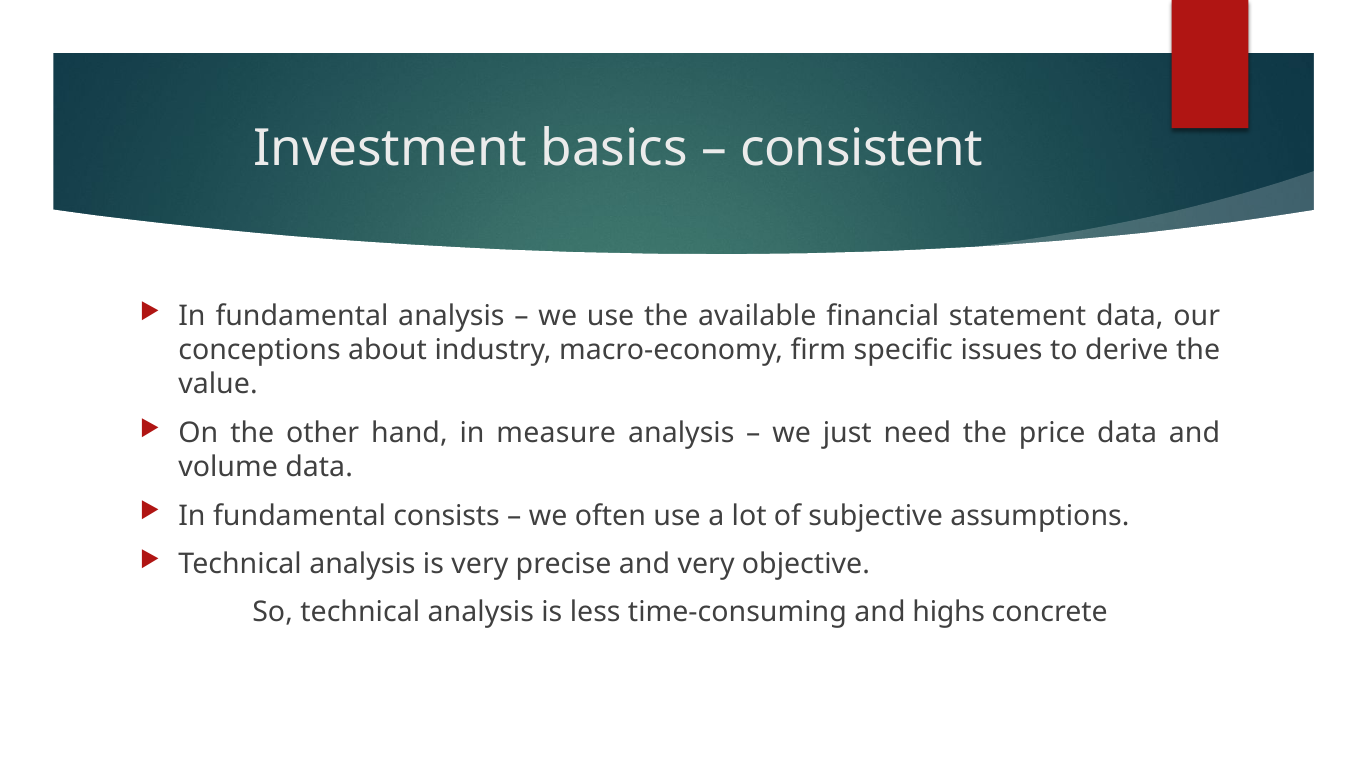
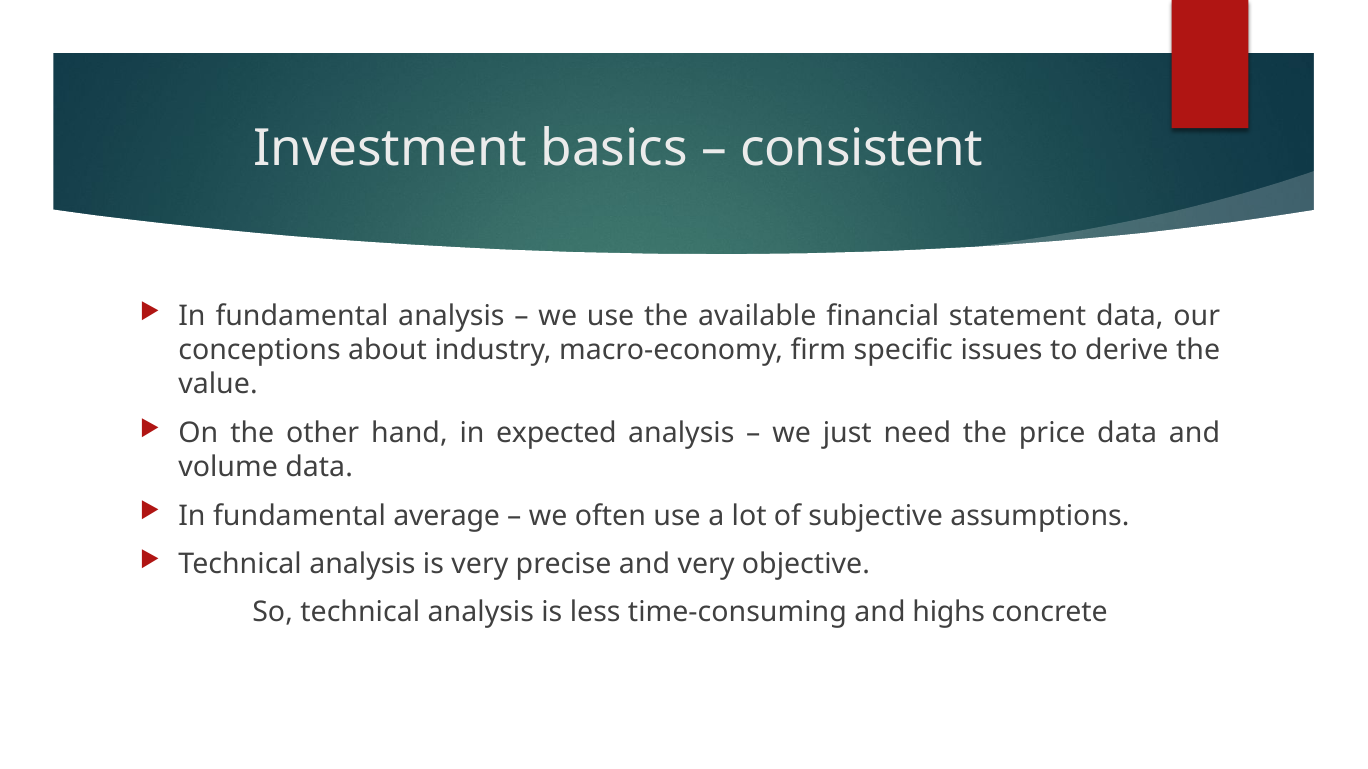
measure: measure -> expected (556, 433)
consists: consists -> average (447, 516)
